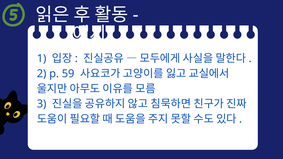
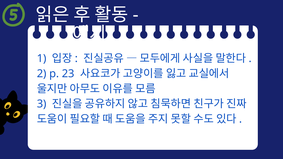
59: 59 -> 23 (68, 74)
